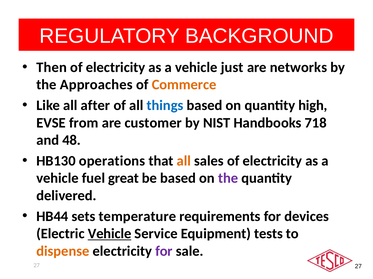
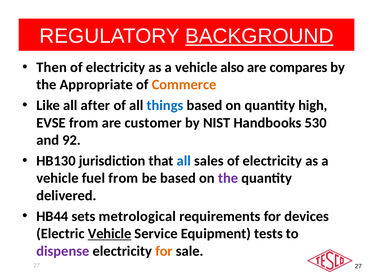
BACKGROUND underline: none -> present (259, 36)
just: just -> also (232, 68)
networks: networks -> compares (299, 68)
Approaches: Approaches -> Appropriate (96, 85)
718: 718 -> 530 (316, 123)
48: 48 -> 92 (72, 141)
operations: operations -> jurisdiction (112, 161)
all colour: orange -> blue (184, 161)
fuel great: great -> from (123, 179)
temperature: temperature -> metrological (137, 217)
dispense colour: orange -> purple (63, 252)
for colour: purple -> orange (164, 252)
